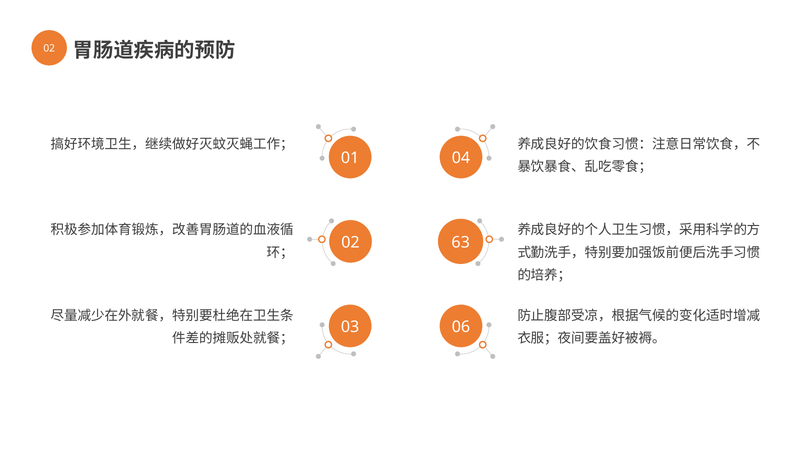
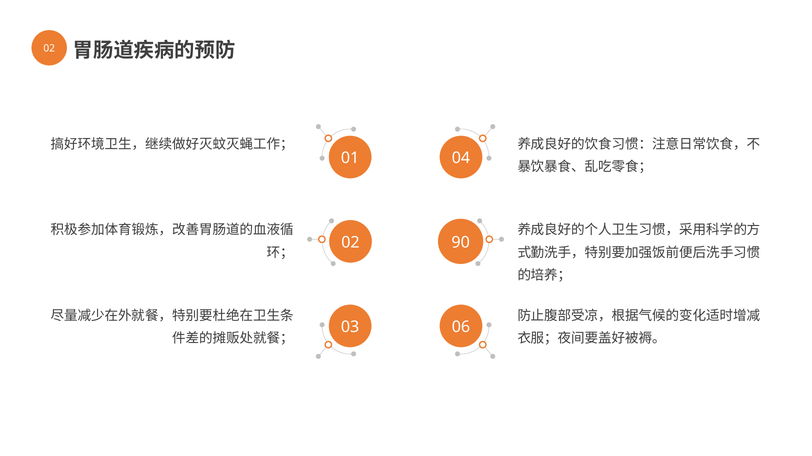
63: 63 -> 90 (461, 243)
